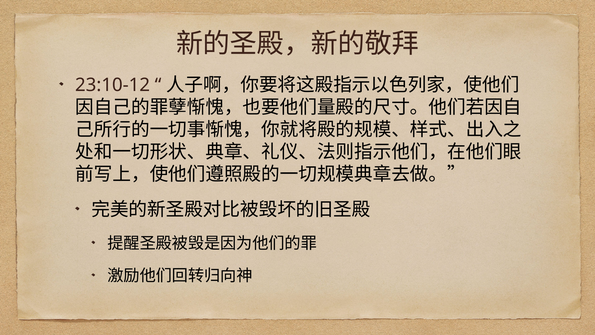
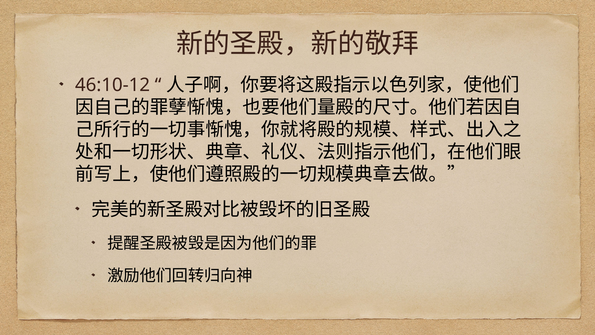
23:10-12: 23:10-12 -> 46:10-12 (113, 85)
